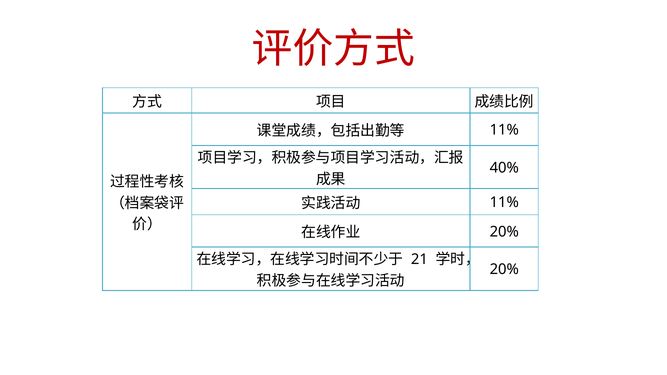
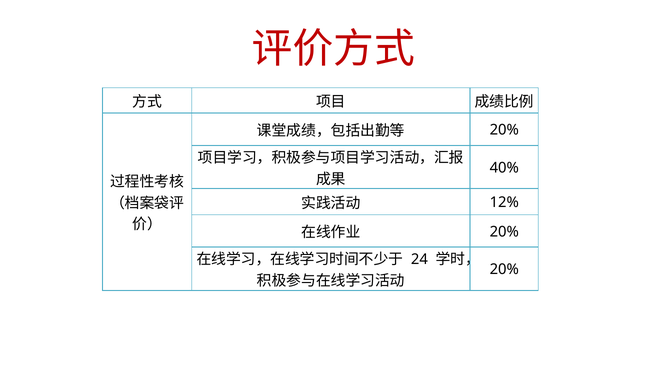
11%: 11% -> 20% (504, 130)
11%: 11% -> 12% (504, 203)
21: 21 -> 24 (419, 260)
